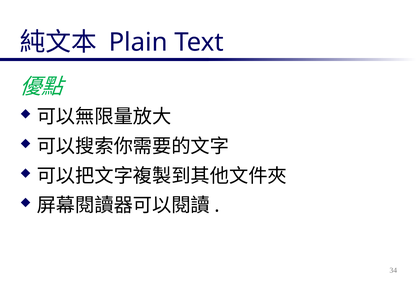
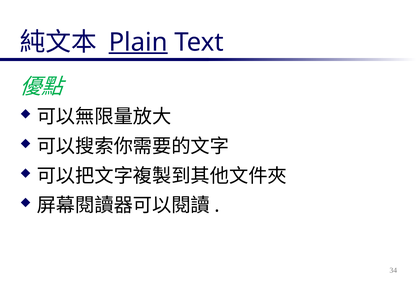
Plain underline: none -> present (138, 42)
